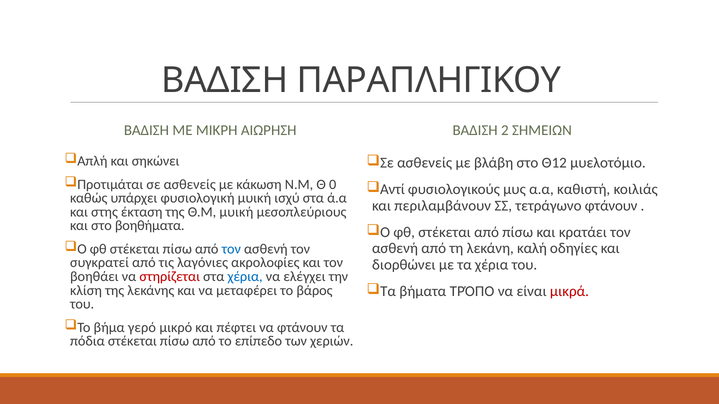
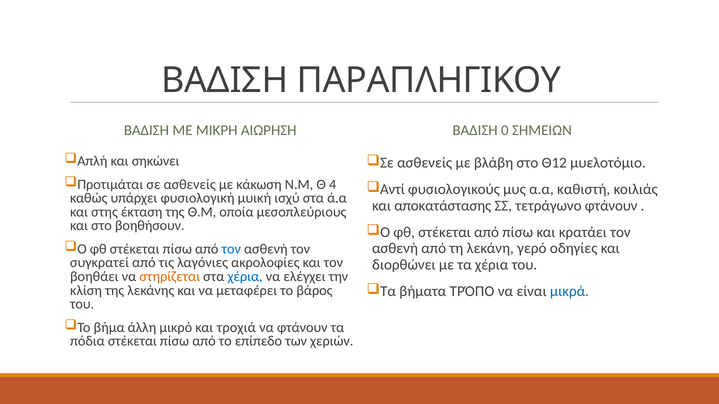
2: 2 -> 0 (505, 130)
0: 0 -> 4 (333, 185)
περιλαμβάνουν: περιλαμβάνουν -> αποκατάστασης (443, 206)
Θ.Μ μυική: μυική -> οποία (236, 212)
βοηθήματα: βοηθήματα -> βοηθήσουν (150, 226)
καλή: καλή -> γερό (532, 249)
στηρίζεται colour: red -> orange (170, 277)
μικρά colour: red -> blue (569, 292)
γερό: γερό -> άλλη (142, 328)
πέφτει: πέφτει -> τροχιά (236, 328)
